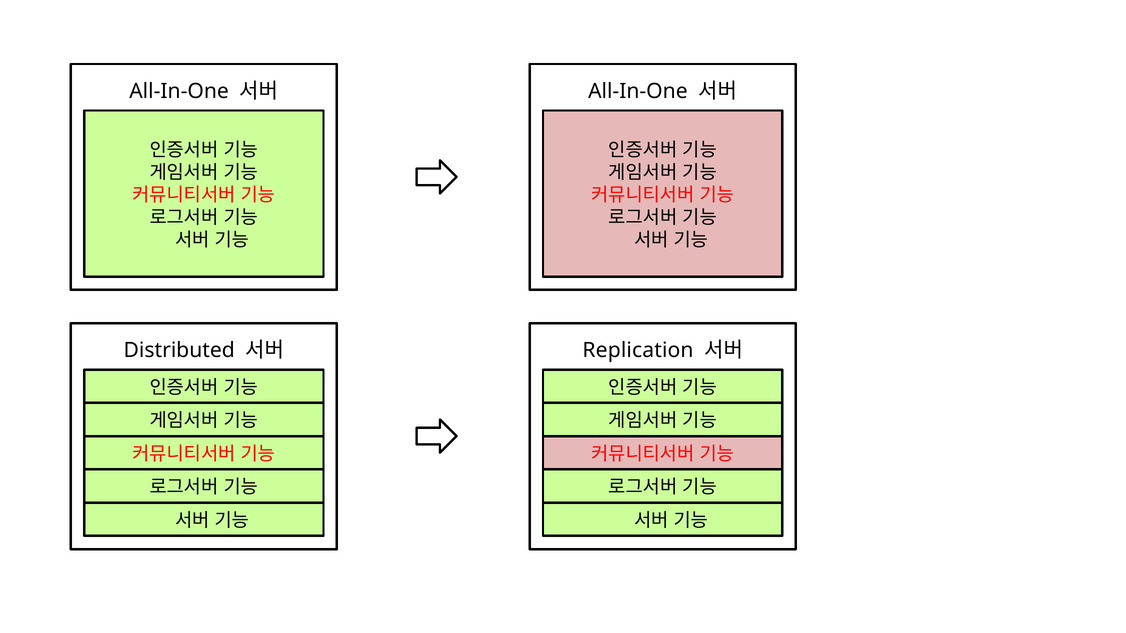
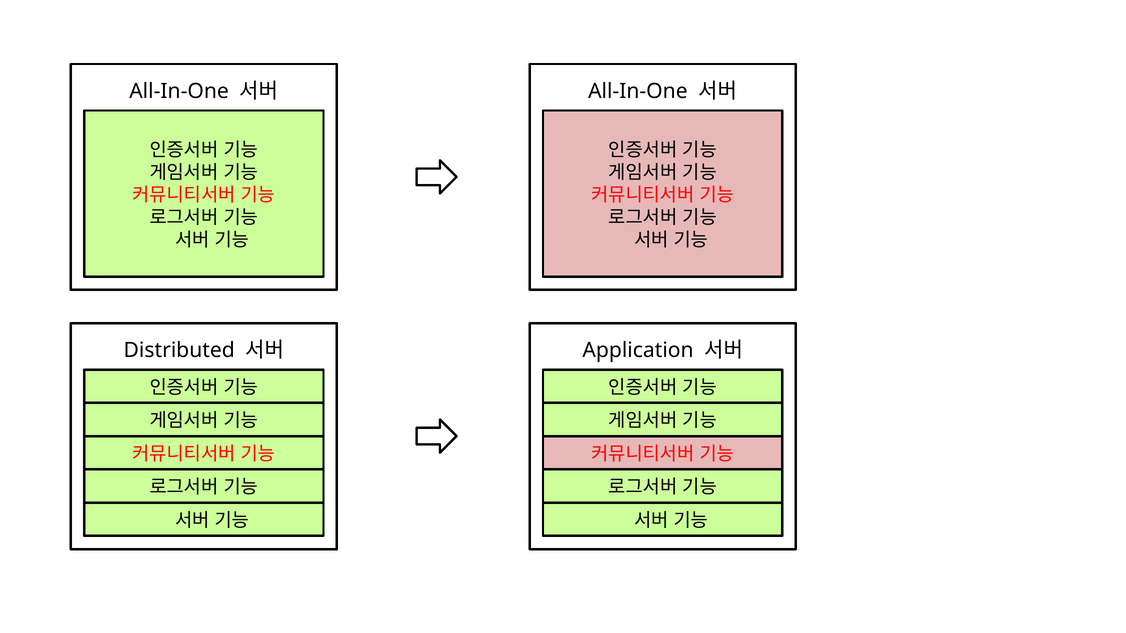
Replication: Replication -> Application (638, 351)
